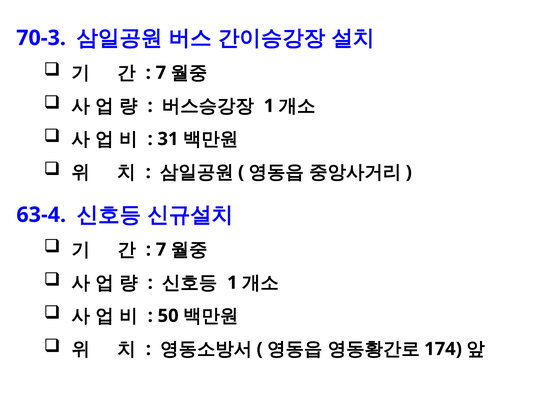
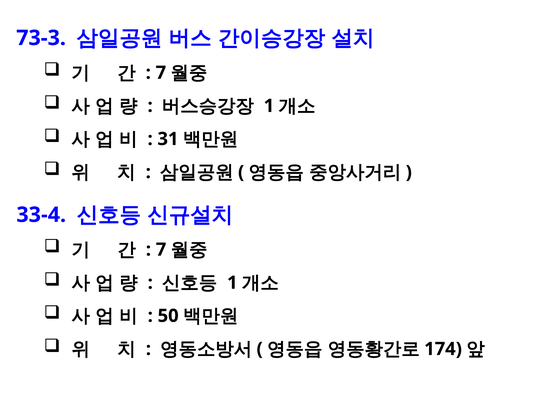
70-3: 70-3 -> 73-3 (41, 38)
63-4: 63-4 -> 33-4 (41, 215)
